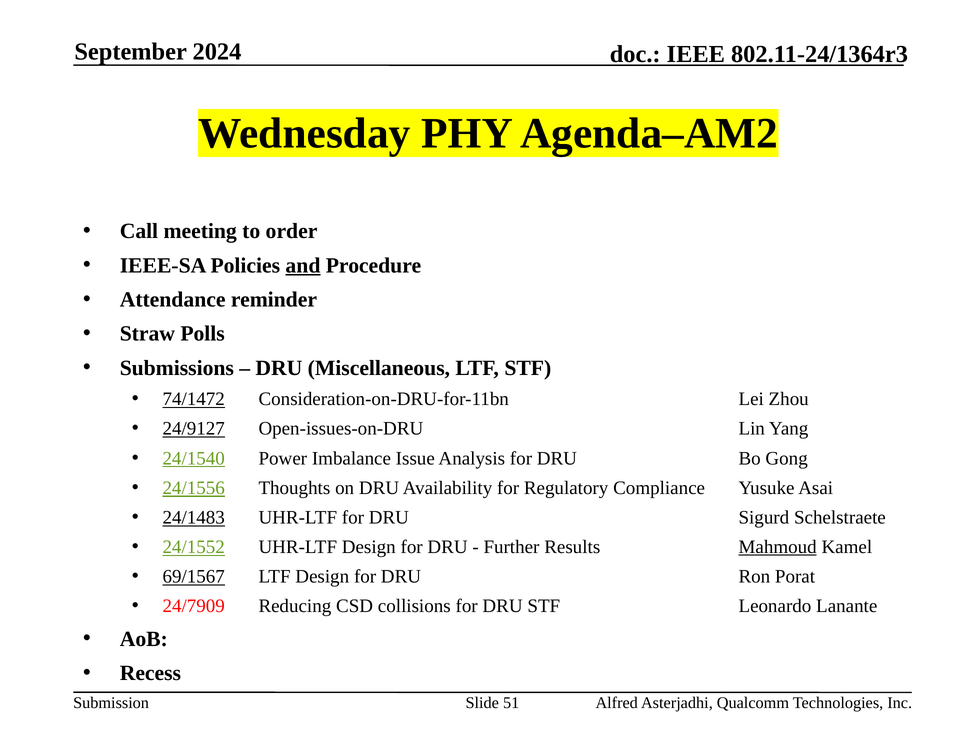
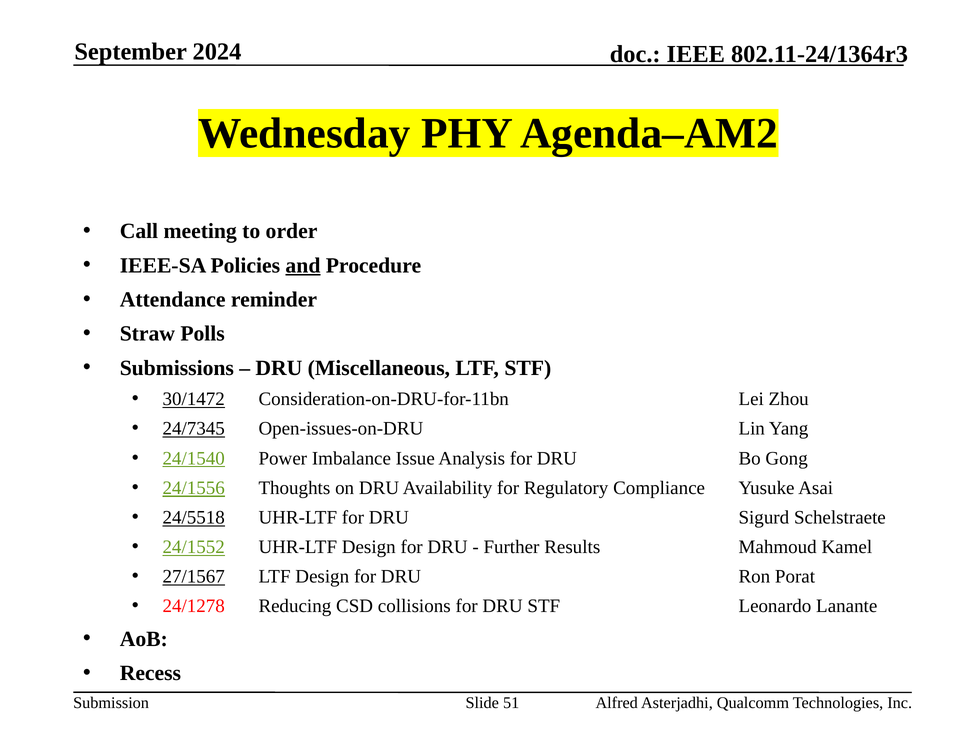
74/1472: 74/1472 -> 30/1472 (194, 399)
24/9127: 24/9127 -> 24/7345 (194, 428)
24/1483: 24/1483 -> 24/5518 (194, 517)
Mahmoud underline: present -> none (778, 547)
69/1567: 69/1567 -> 27/1567 (194, 576)
24/7909: 24/7909 -> 24/1278 (194, 606)
